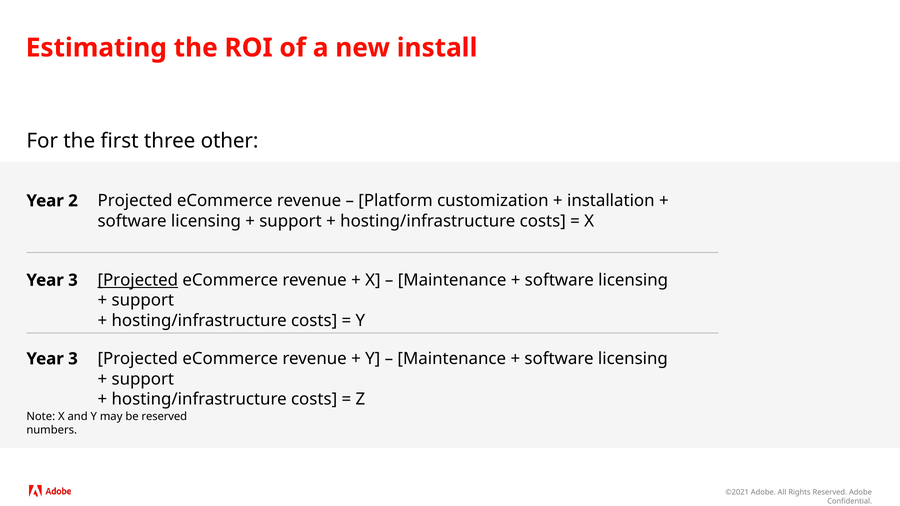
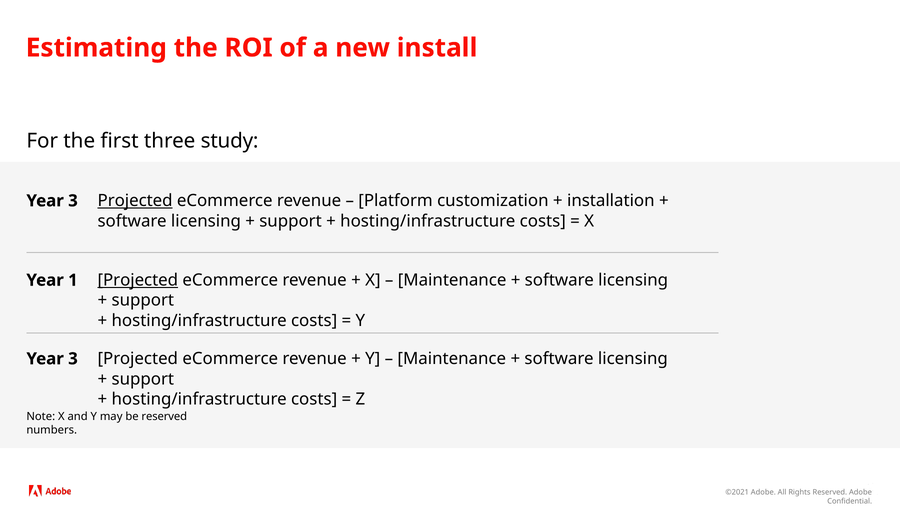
other: other -> study (230, 141)
Projected underline: none -> present (135, 201)
2: 2 -> 3 (73, 201)
3: 3 -> 1 (73, 280)
